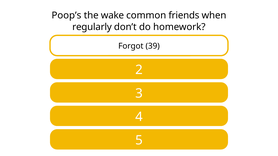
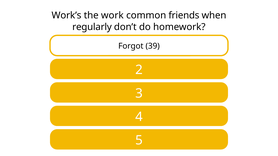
Poop’s: Poop’s -> Work’s (66, 15)
wake: wake -> work (112, 15)
